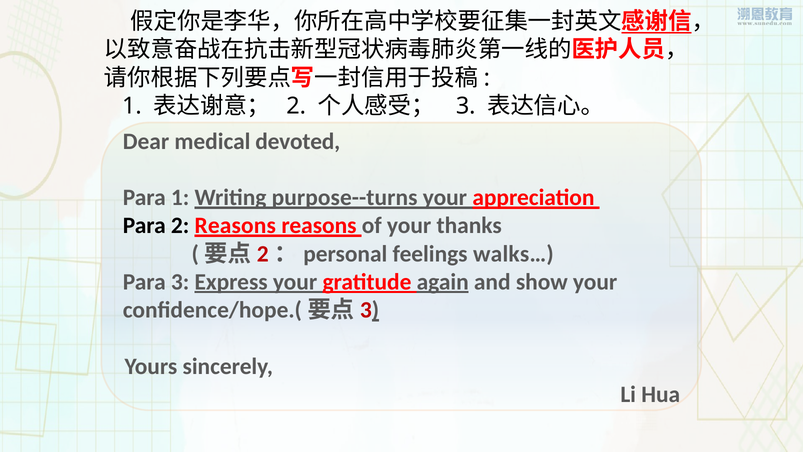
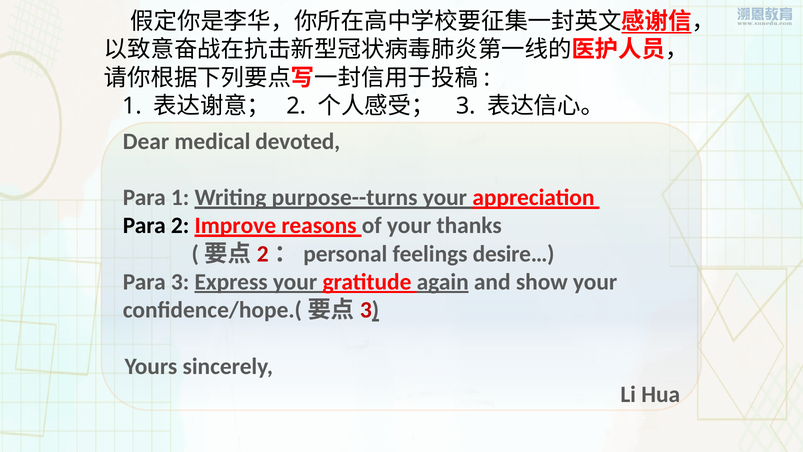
2 Reasons: Reasons -> Improve (235, 226)
walks…: walks… -> desire… (514, 254)
